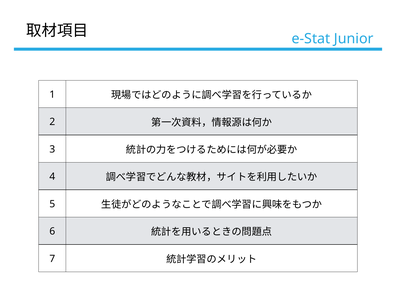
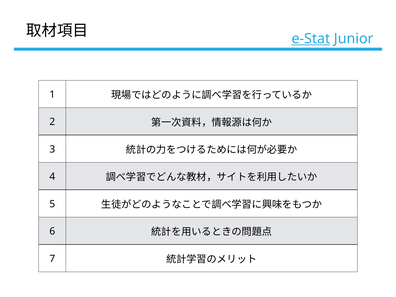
e-Stat underline: none -> present (311, 39)
